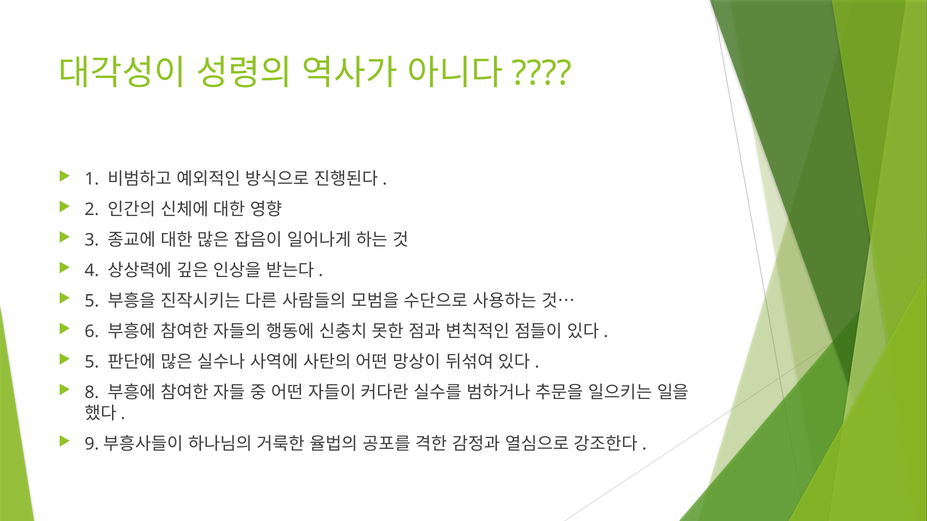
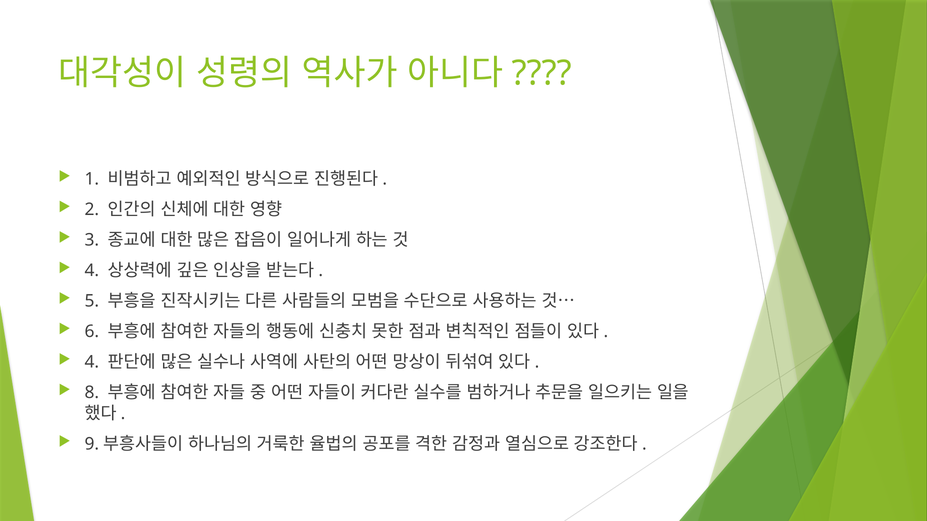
5: 5 -> 4 (92, 363)
